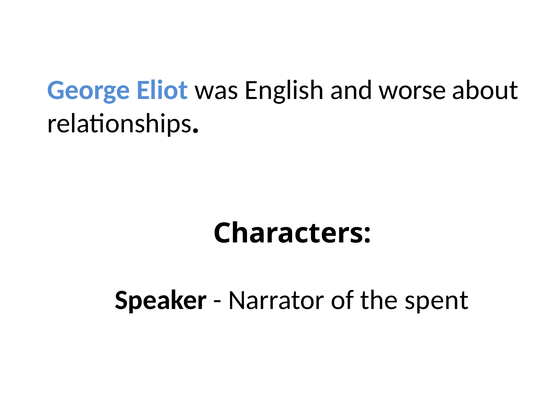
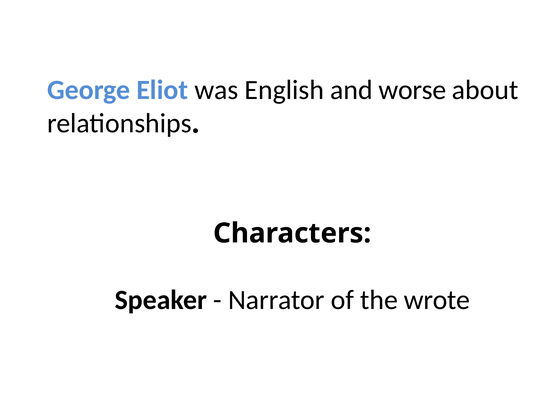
spent: spent -> wrote (437, 300)
